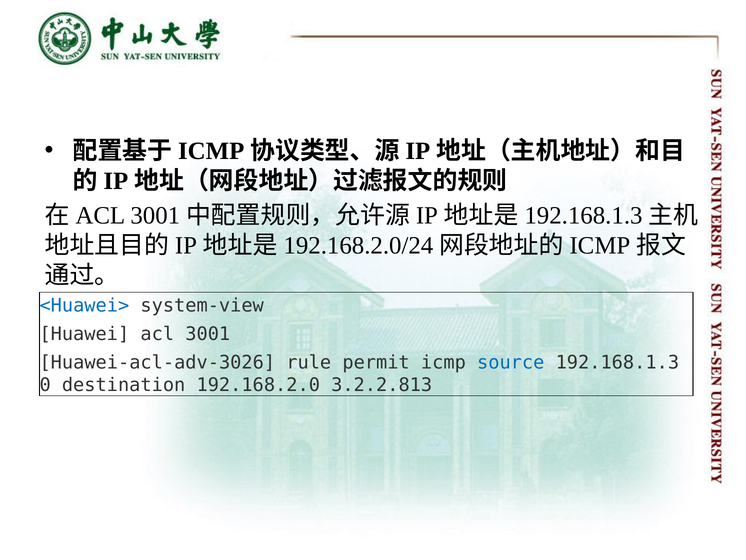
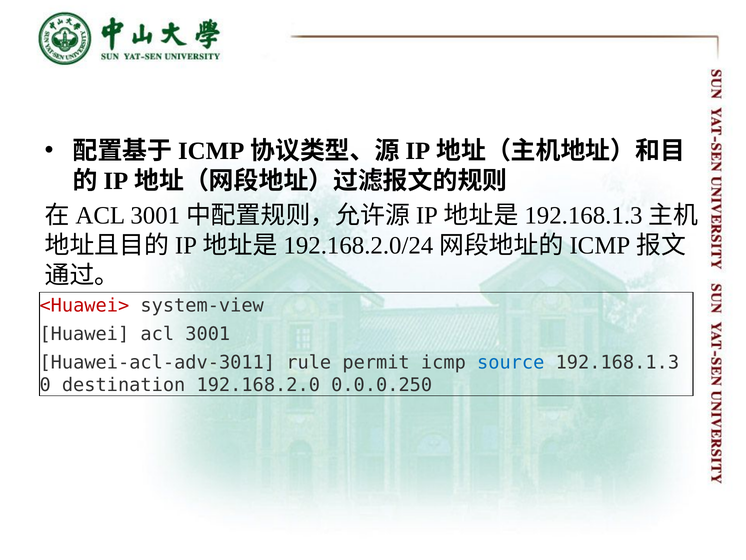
<Huawei> colour: blue -> red (84, 305)
Huawei-acl-adv-3026: Huawei-acl-adv-3026 -> Huawei-acl-adv-3011 (157, 362)
3.2.2.813: 3.2.2.813 -> 0.0.0.250 (382, 385)
